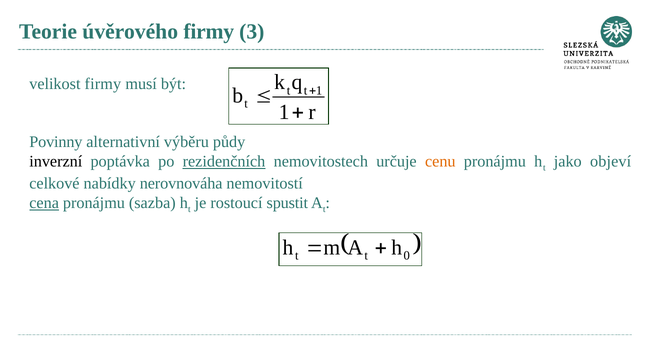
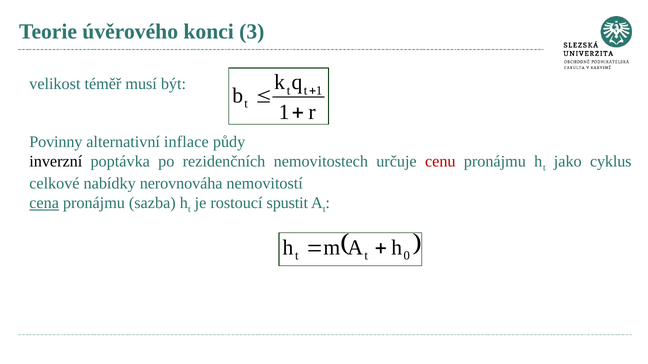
úvěrového firmy: firmy -> konci (209, 32)
velikost firmy: firmy -> téměř (103, 84)
výběru: výběru -> inflace (186, 142)
rezidenčních underline: present -> none (224, 162)
cenu colour: orange -> red (440, 162)
objeví: objeví -> cyklus (611, 162)
